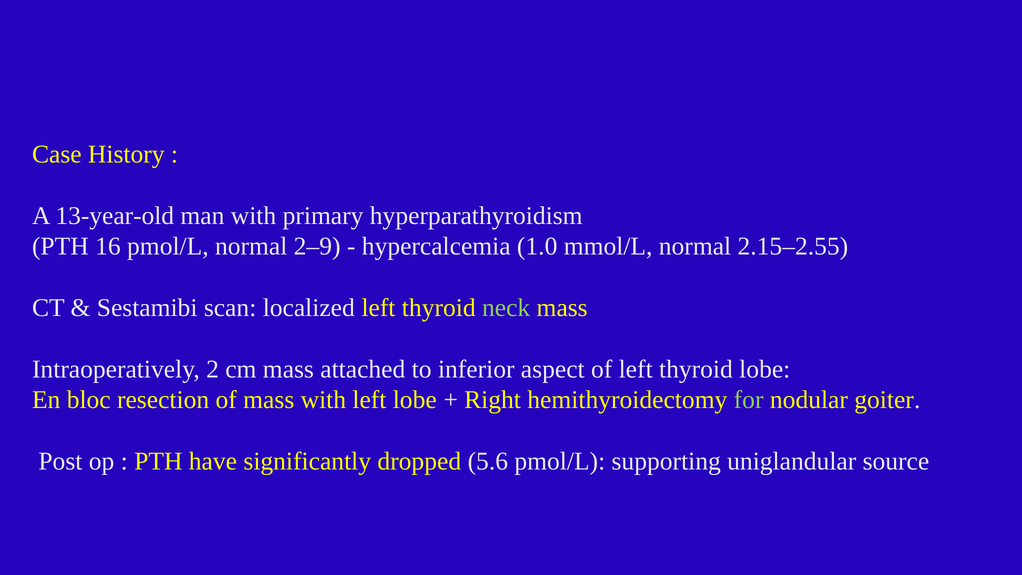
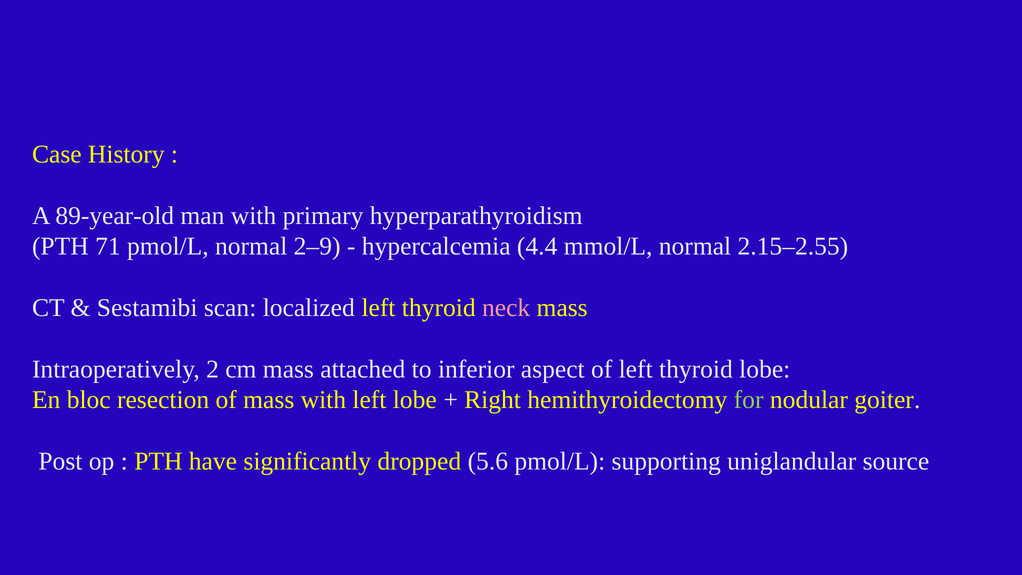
13-year-old: 13-year-old -> 89-year-old (115, 216)
16: 16 -> 71 (108, 246)
1.0: 1.0 -> 4.4 (537, 246)
neck colour: light green -> pink (506, 308)
